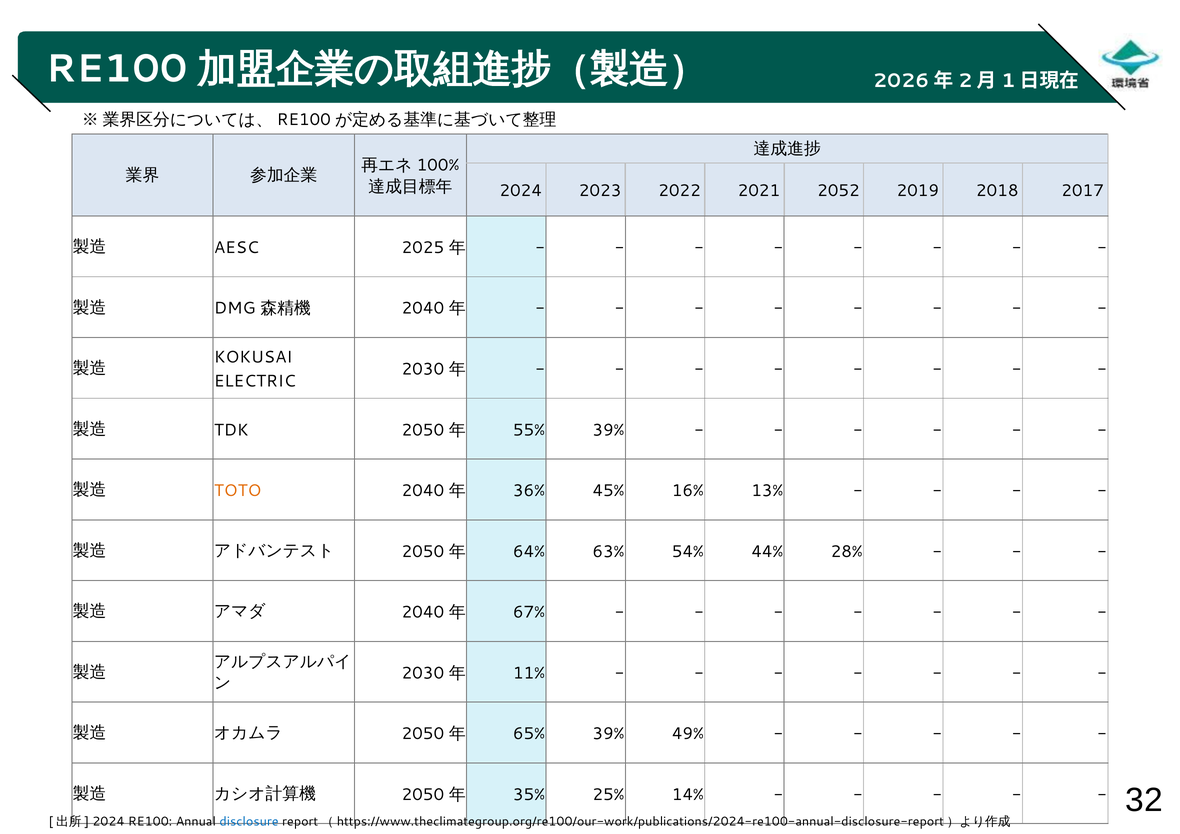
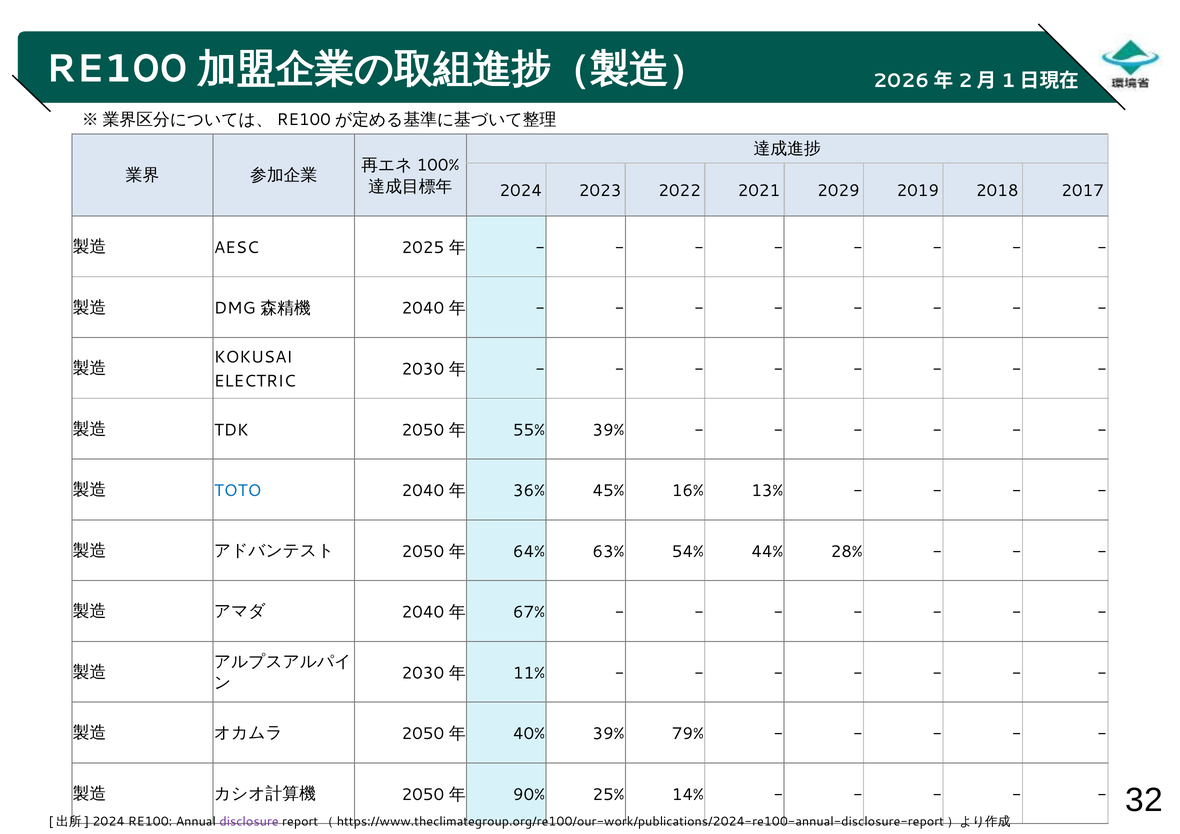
2052: 2052 -> 2029 (838, 191)
TOTO colour: orange -> blue (238, 491)
65%: 65% -> 40% (529, 734)
49%: 49% -> 79% (688, 734)
35%: 35% -> 90% (529, 795)
disclosure colour: blue -> purple (249, 822)
